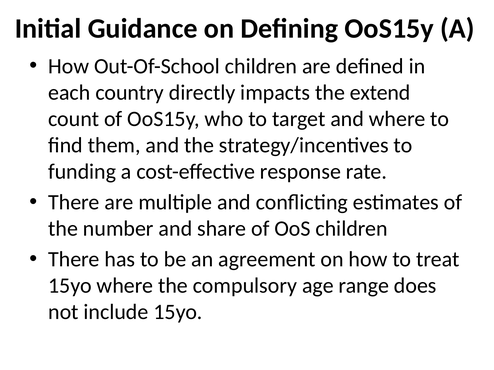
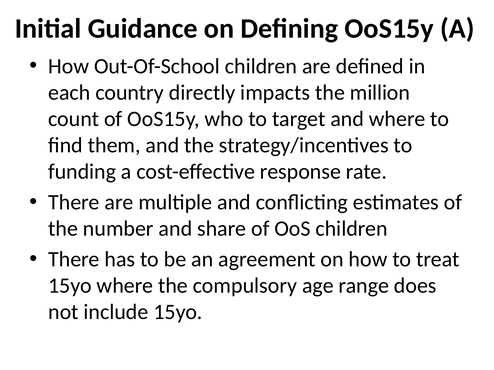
extend: extend -> million (380, 93)
